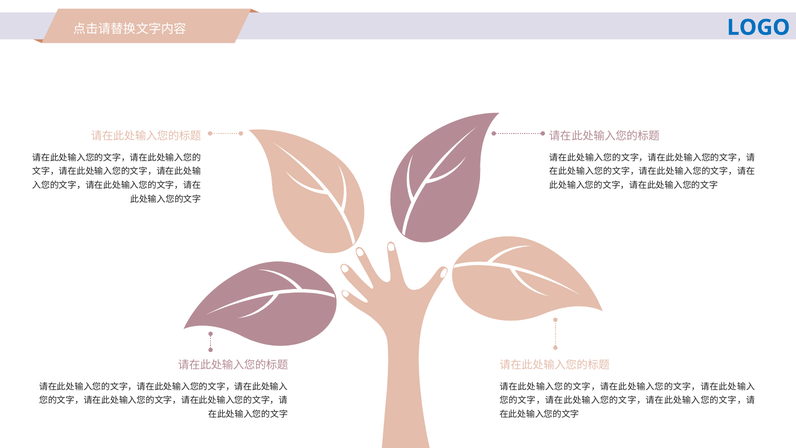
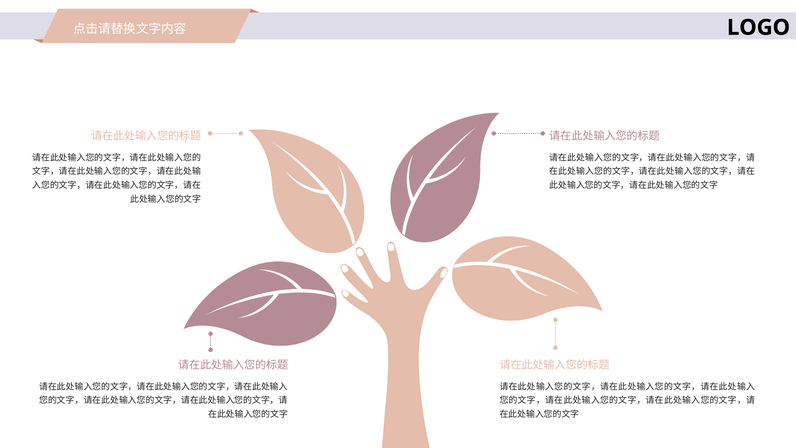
LOGO colour: blue -> black (759, 27)
